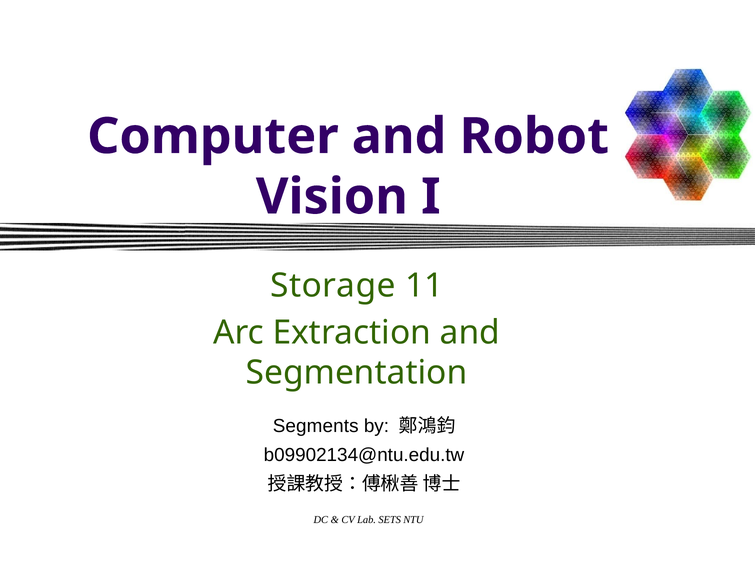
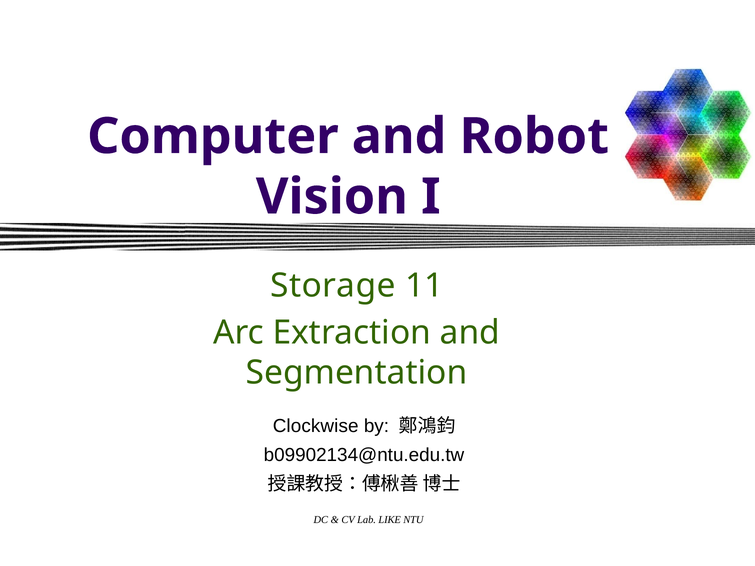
Segments: Segments -> Clockwise (316, 426)
SETS: SETS -> LIKE (390, 520)
